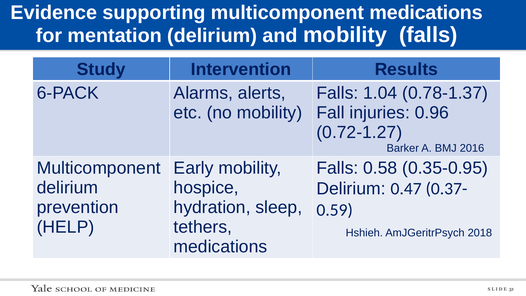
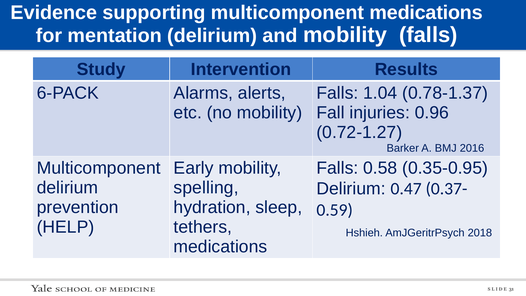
hospice: hospice -> spelling (206, 188)
